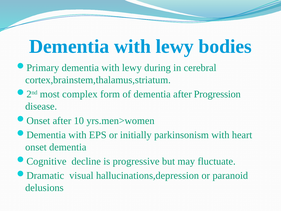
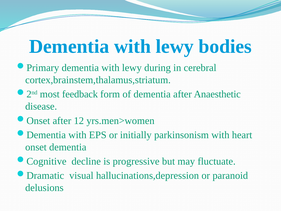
complex: complex -> feedback (80, 94)
Progression: Progression -> Anaesthetic (217, 94)
10: 10 -> 12 (79, 121)
